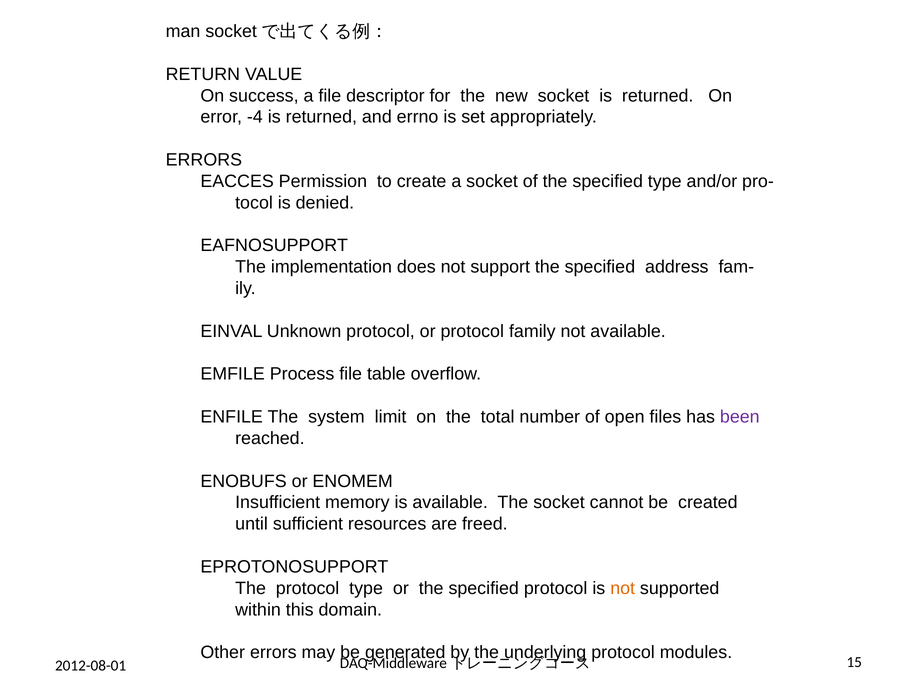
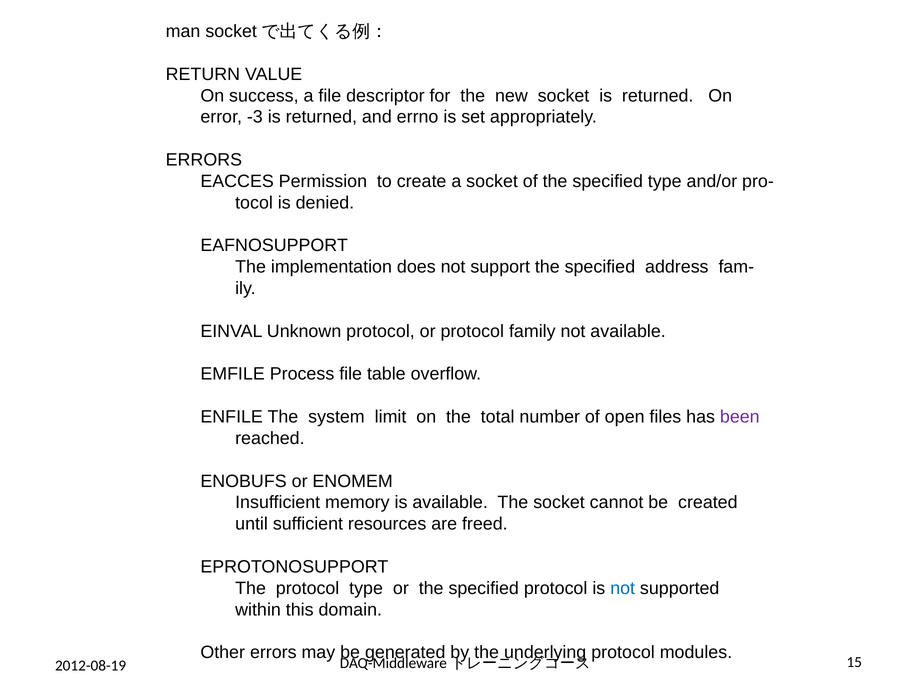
-4: -4 -> -3 (255, 117)
not colour: orange -> blue (623, 588)
2012-08-01: 2012-08-01 -> 2012-08-19 (91, 666)
